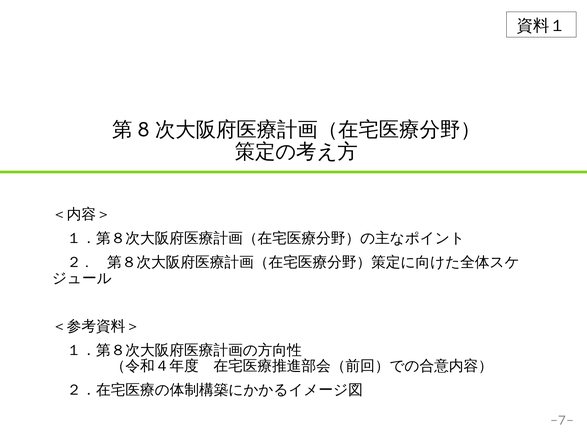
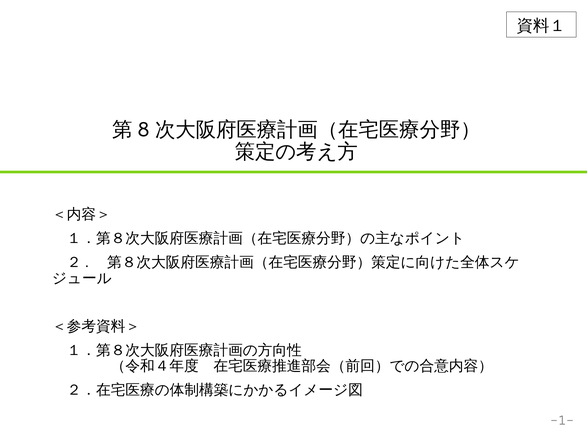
-7-: -7- -> -1- (562, 421)
